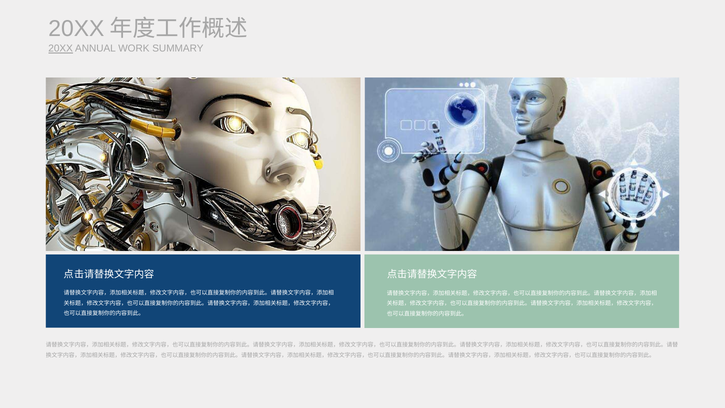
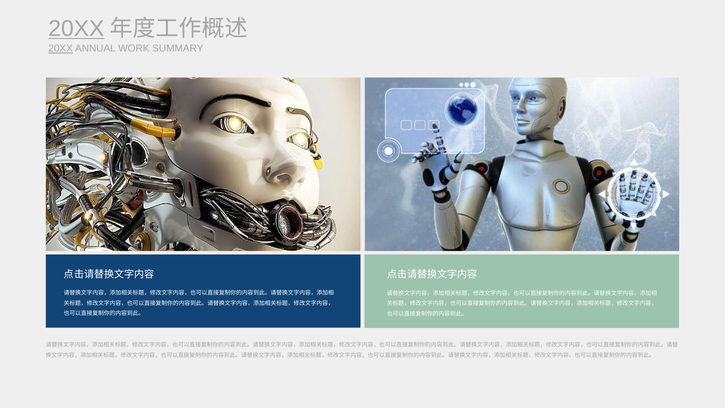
20XX underline: none -> present (76, 29)
